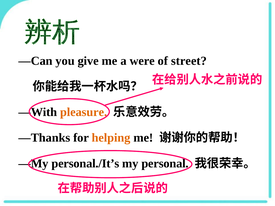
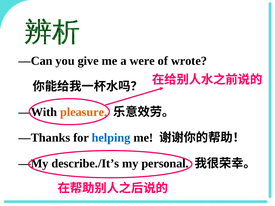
street: street -> wrote (189, 61)
helping colour: orange -> blue (111, 138)
personal./It’s: personal./It’s -> describe./It’s (85, 164)
